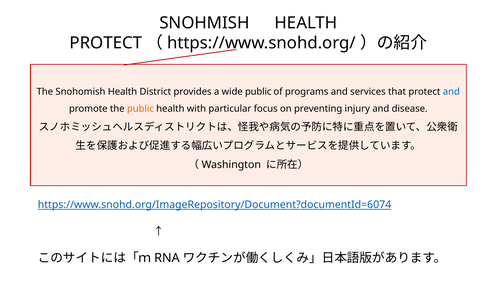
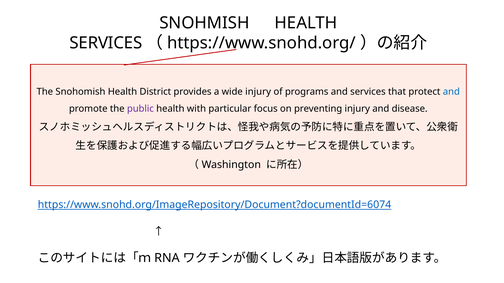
PROTECT: PROTECT -> SERVICES (106, 43)
wide public: public -> injury (258, 92)
public colour: orange -> purple (140, 109)
